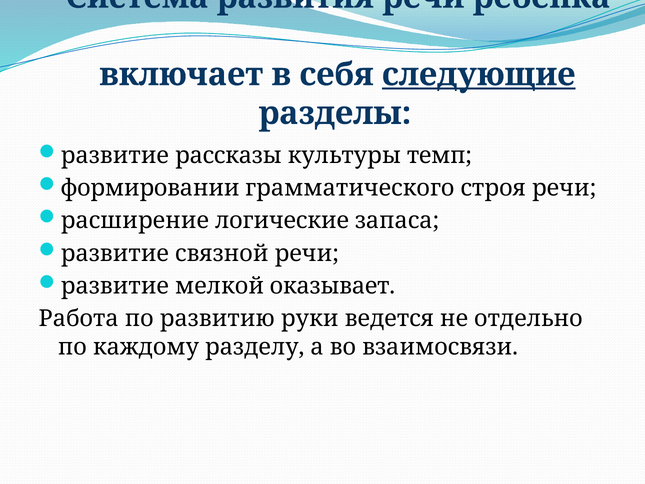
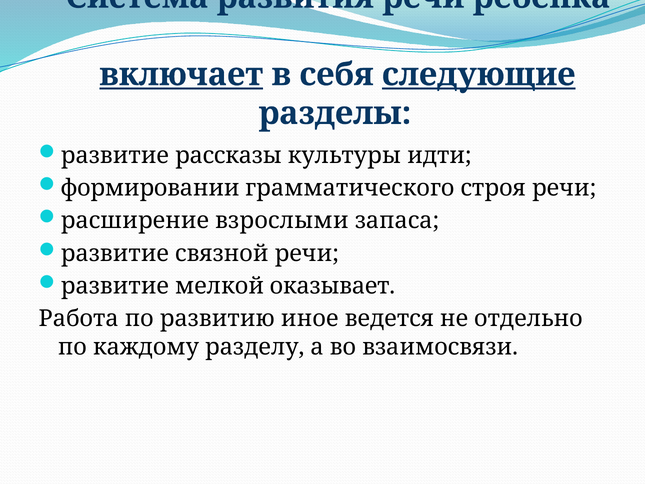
включает underline: none -> present (181, 74)
темп: темп -> идти (439, 155)
логические: логические -> взрослыми (282, 221)
руки: руки -> иное (310, 319)
